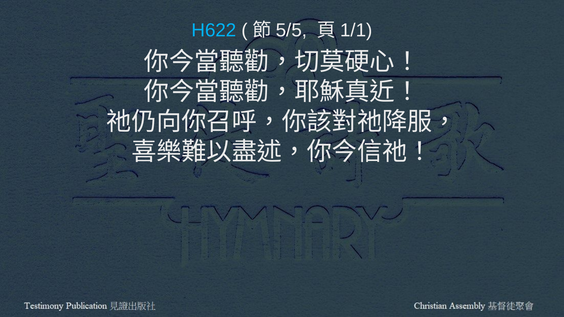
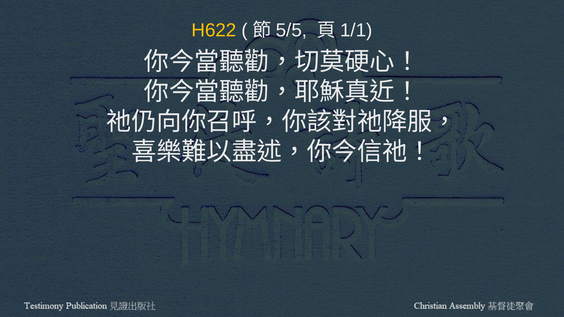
H622 colour: light blue -> yellow (214, 30)
